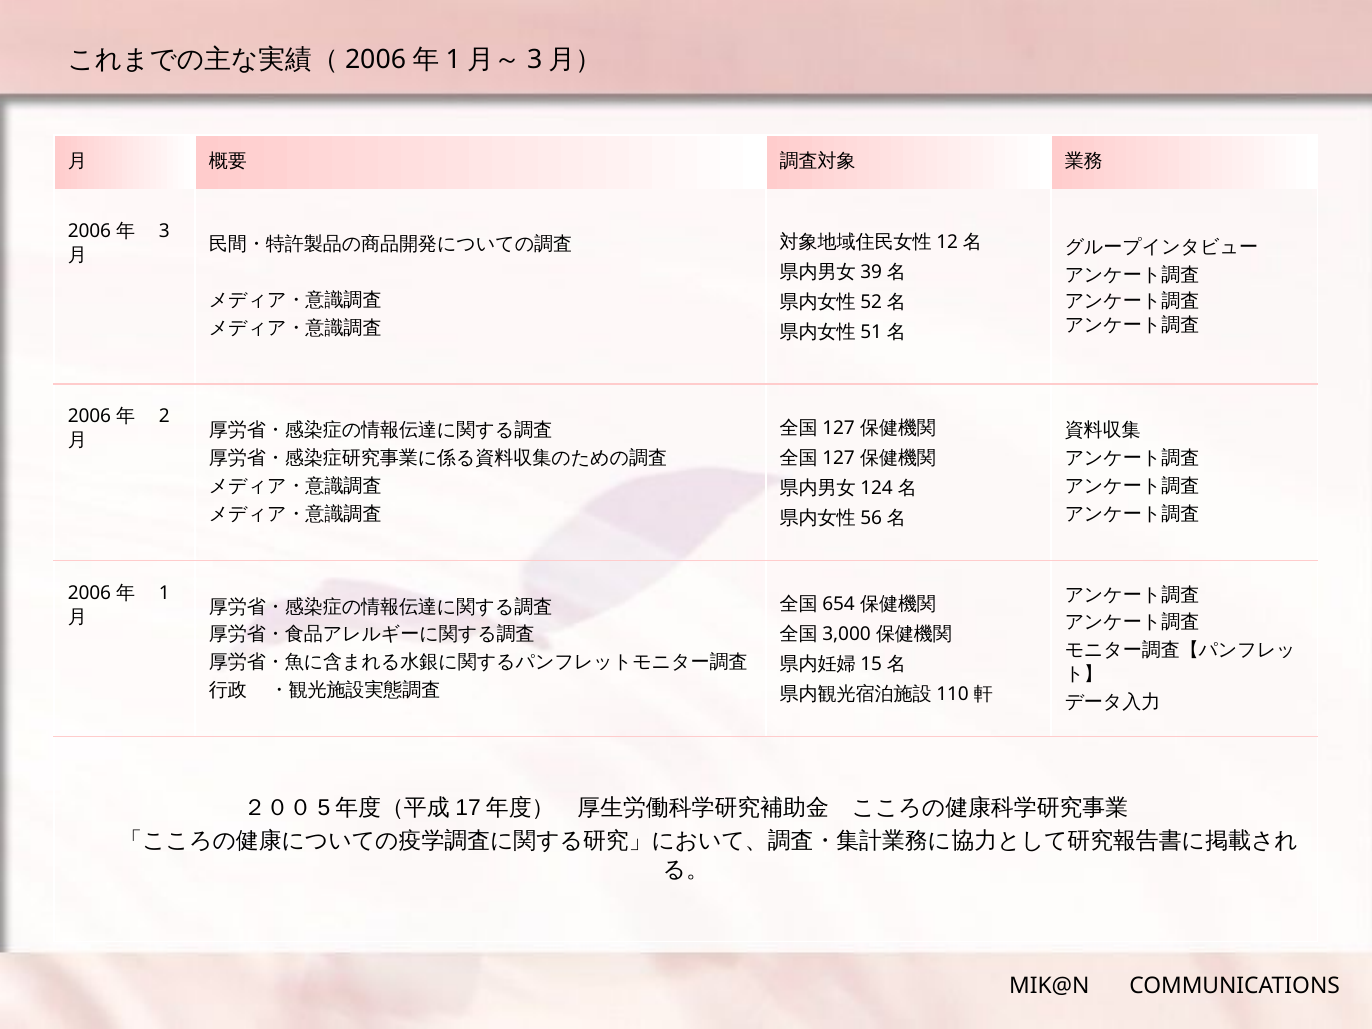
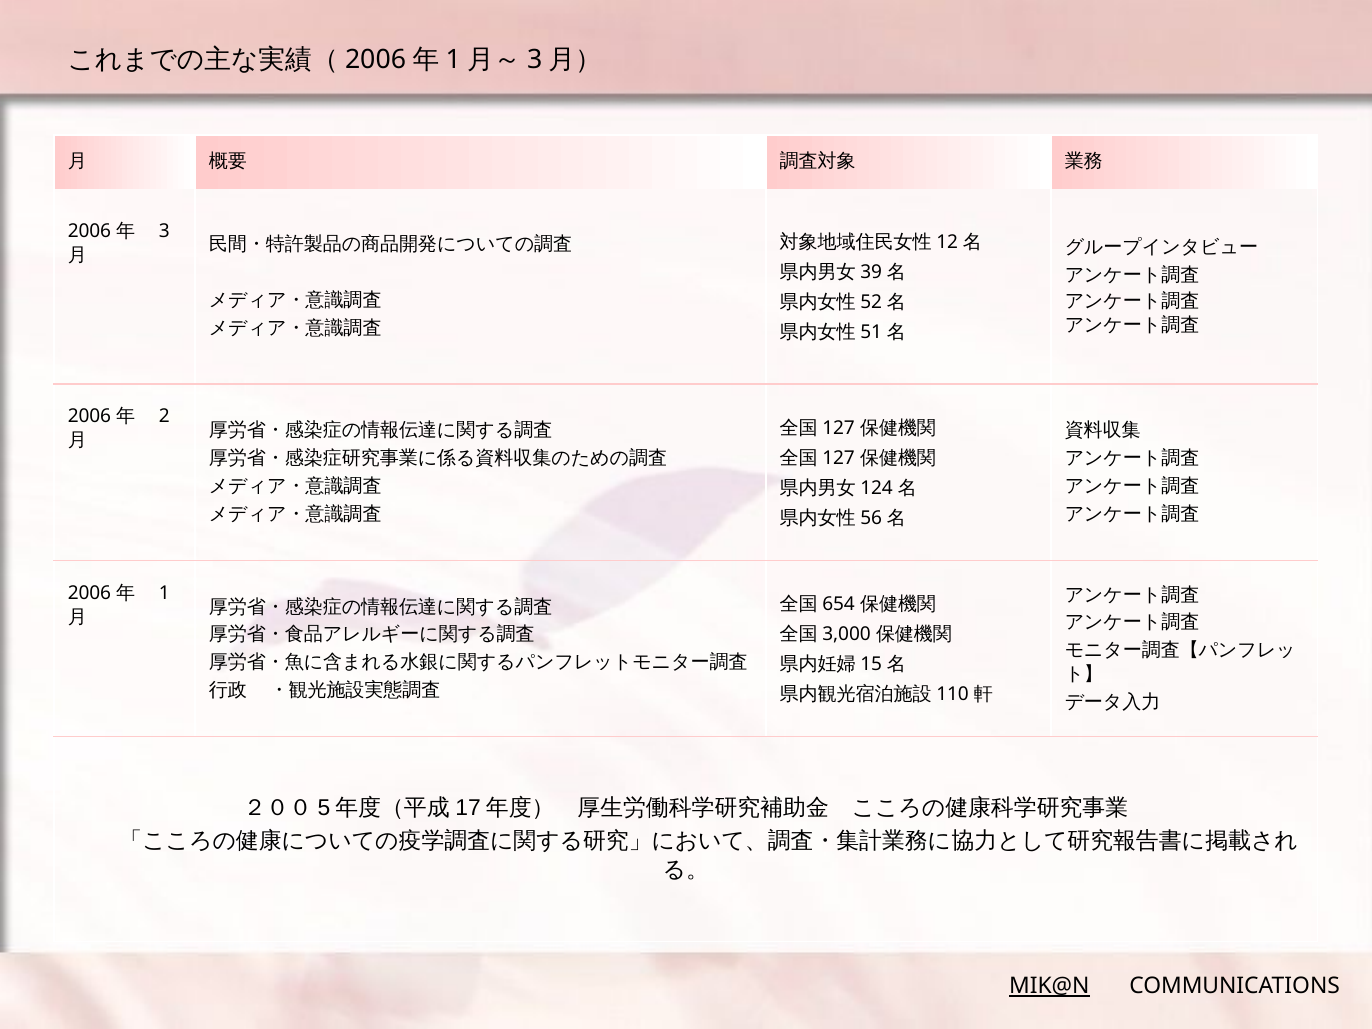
MIK@N underline: none -> present (1049, 986)
